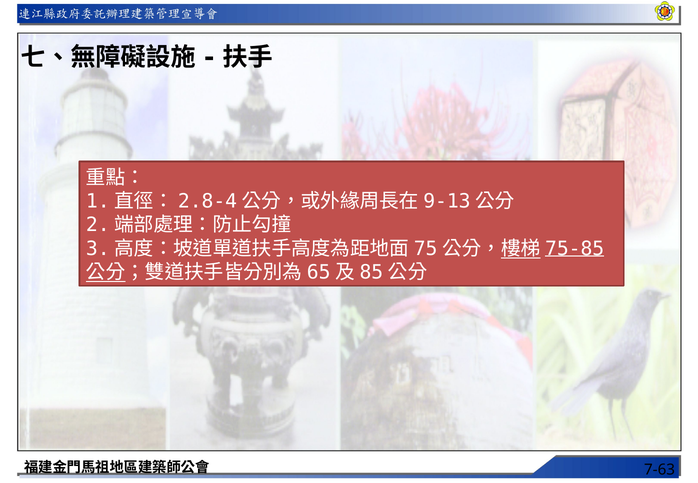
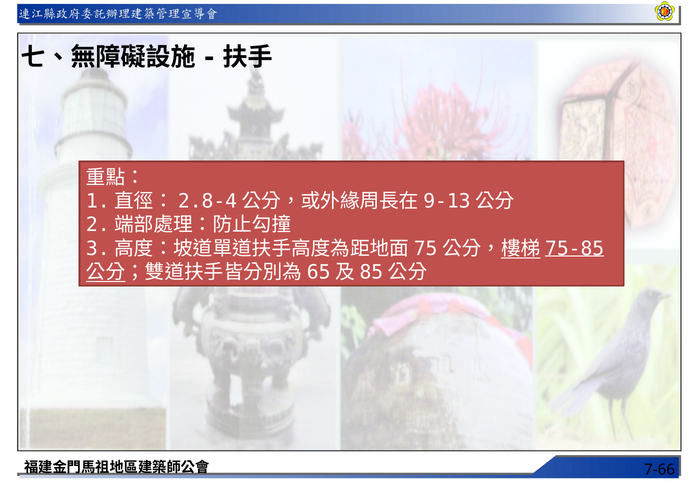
7-63: 7-63 -> 7-66 (660, 470)
